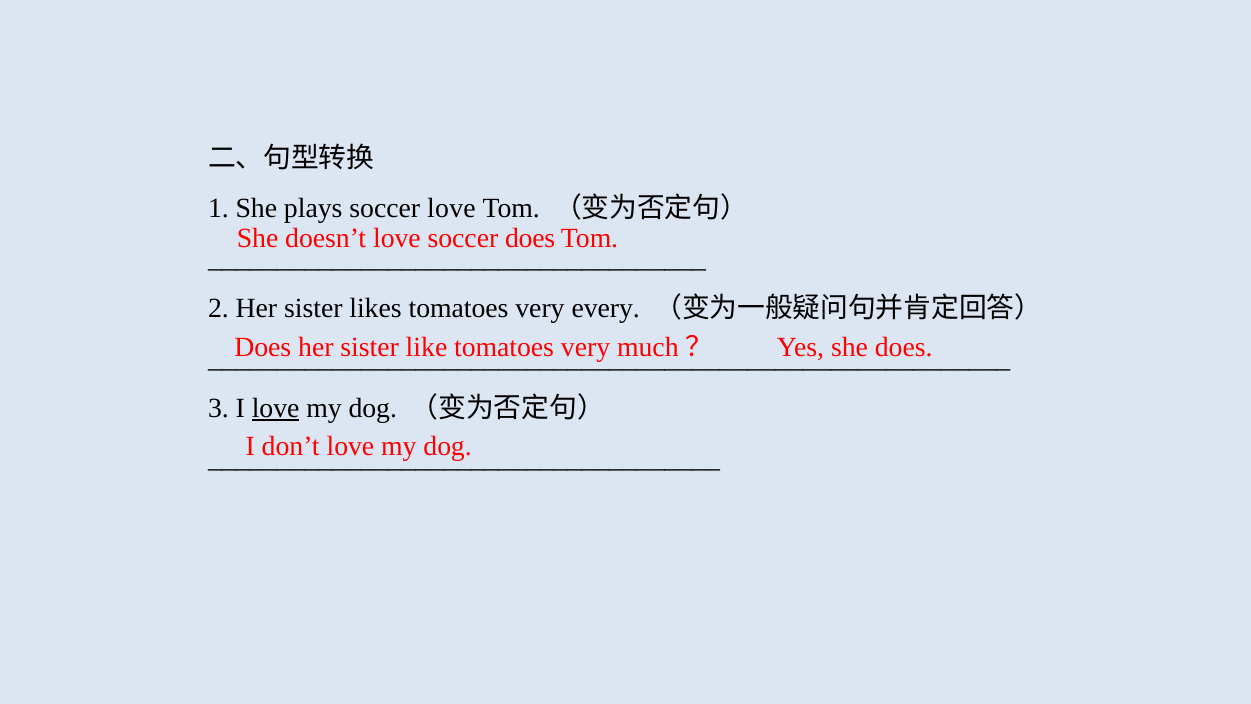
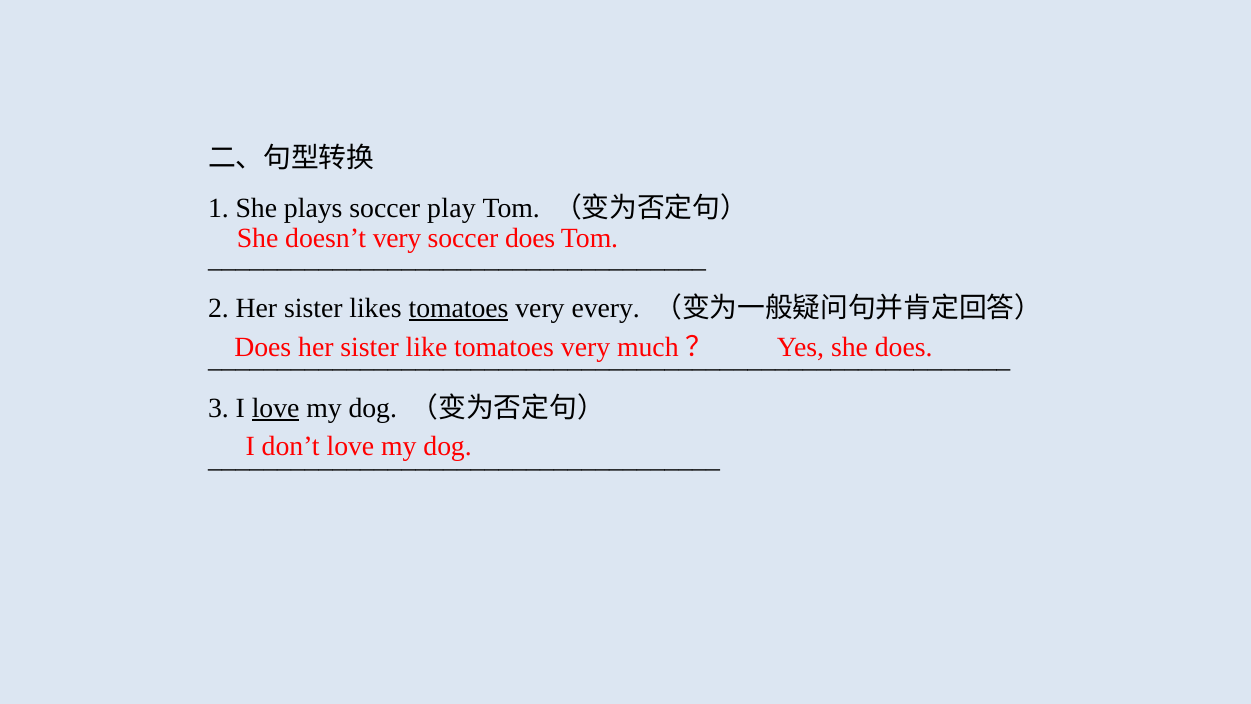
soccer love: love -> play (451, 208)
doesn’t love: love -> very (397, 239)
tomatoes underline: none -> present (459, 308)
